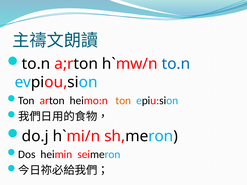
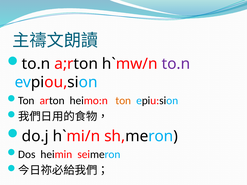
to.n colour: blue -> purple (176, 64)
